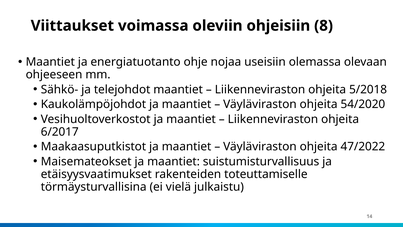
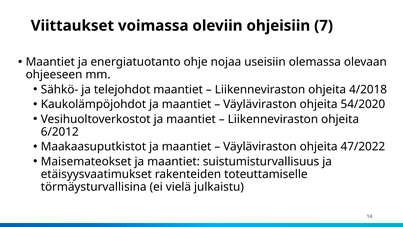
8: 8 -> 7 (324, 26)
5/2018: 5/2018 -> 4/2018 (368, 89)
6/2017: 6/2017 -> 6/2012 (60, 132)
